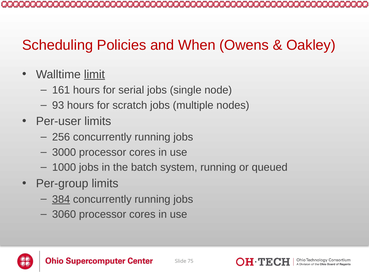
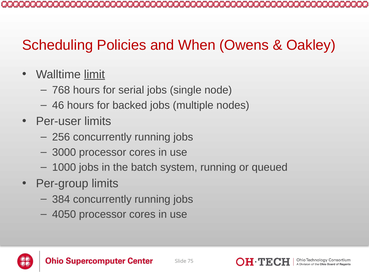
161: 161 -> 768 (61, 90)
93: 93 -> 46 (58, 105)
scratch: scratch -> backed (130, 105)
384 underline: present -> none (61, 199)
3060: 3060 -> 4050 (64, 214)
